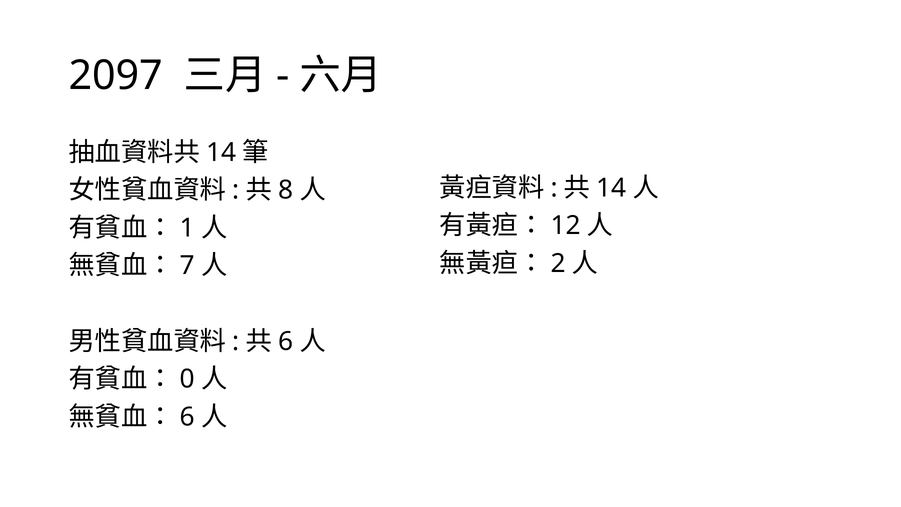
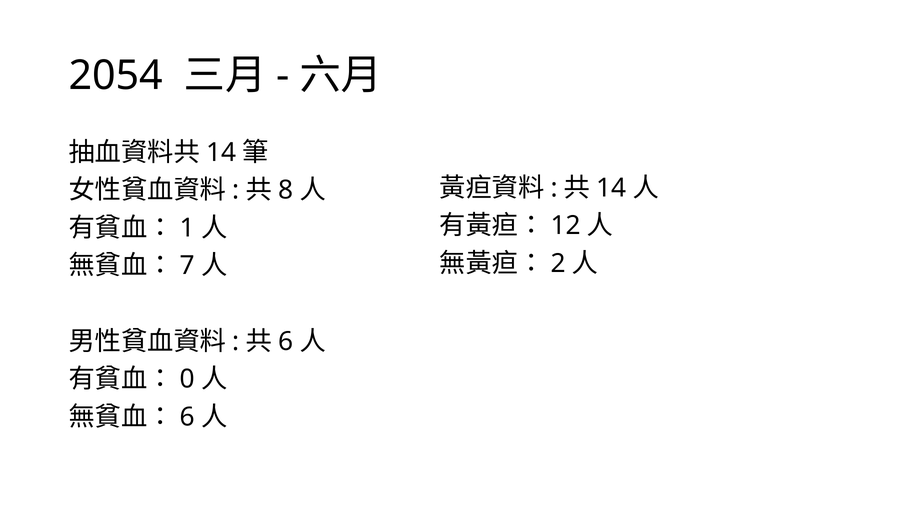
2097: 2097 -> 2054 (116, 76)
